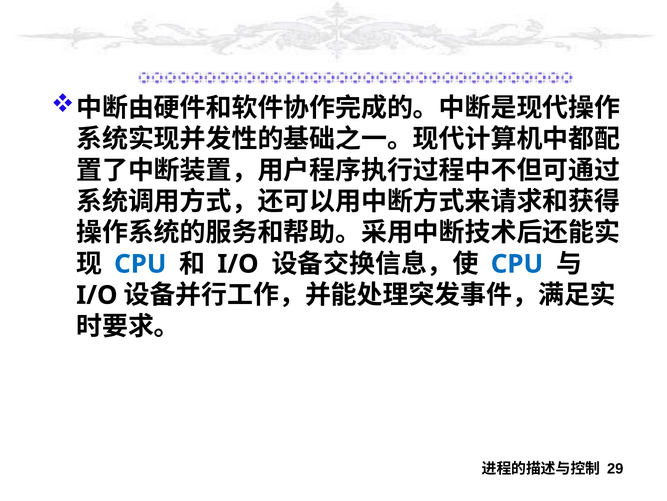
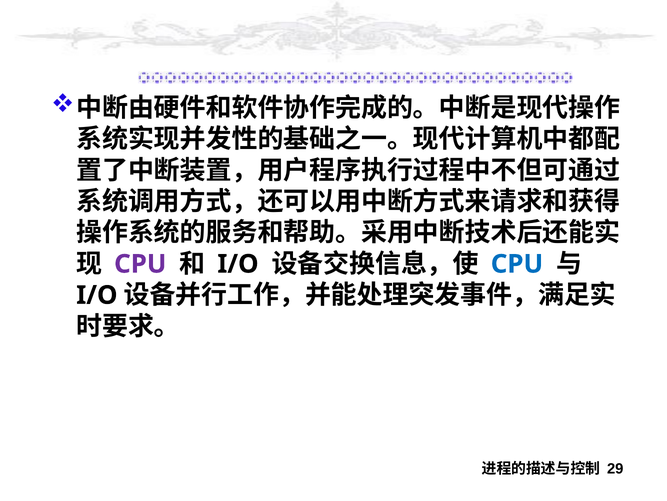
CPU colour: blue -> purple (140, 264)
